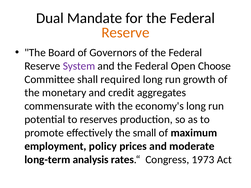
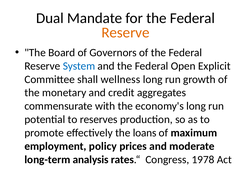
System colour: purple -> blue (79, 66)
Choose: Choose -> Explicit (214, 66)
required: required -> wellness (120, 79)
small: small -> loans (145, 133)
1973: 1973 -> 1978 (203, 160)
